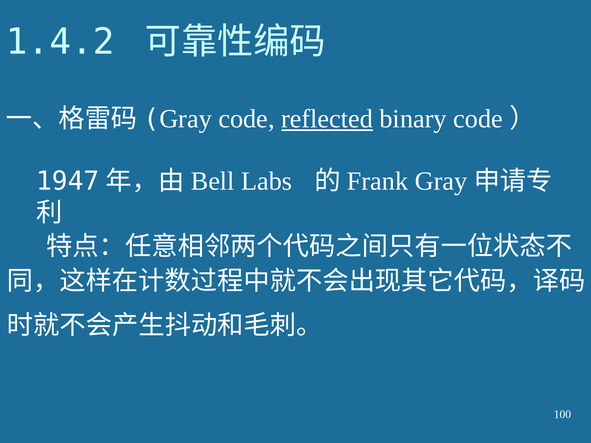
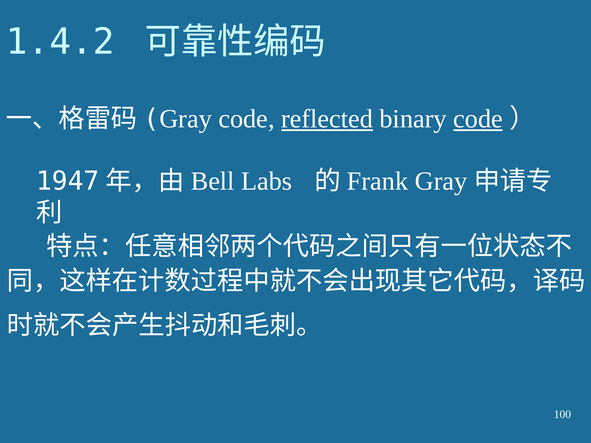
code underline: none -> present (478, 119)
